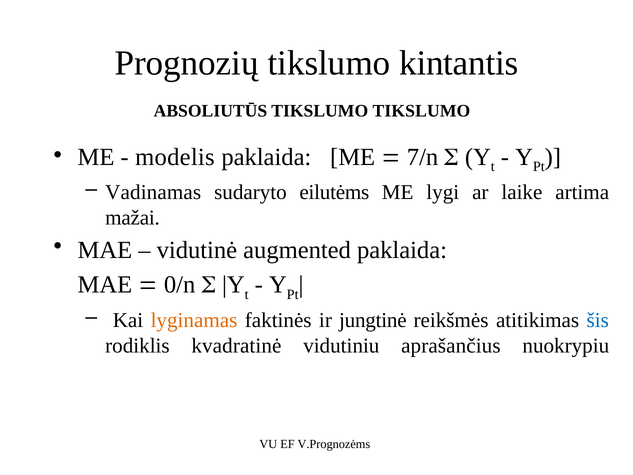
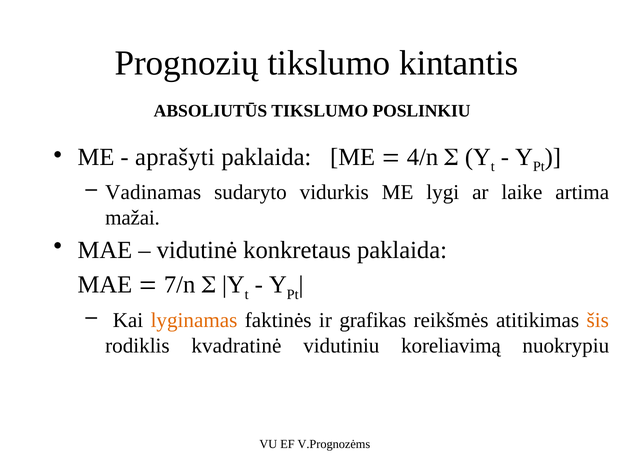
TIKSLUMO TIKSLUMO: TIKSLUMO -> POSLINKIU (422, 111)
modelis: modelis -> aprašyti (175, 157)
7/n: 7/n -> 4/n (423, 157)
eilutėms: eilutėms -> vidurkis (334, 192)
augmented: augmented -> konkretaus (297, 250)
0/n: 0/n -> 7/n (180, 285)
jungtinė: jungtinė -> grafikas (373, 320)
šis colour: blue -> orange (598, 320)
aprašančius: aprašančius -> koreliavimą (451, 345)
